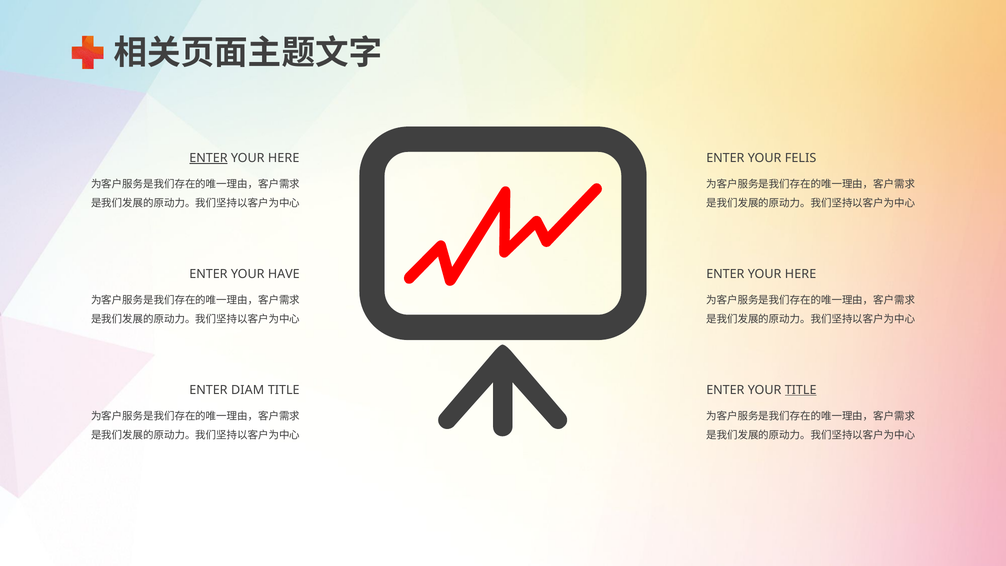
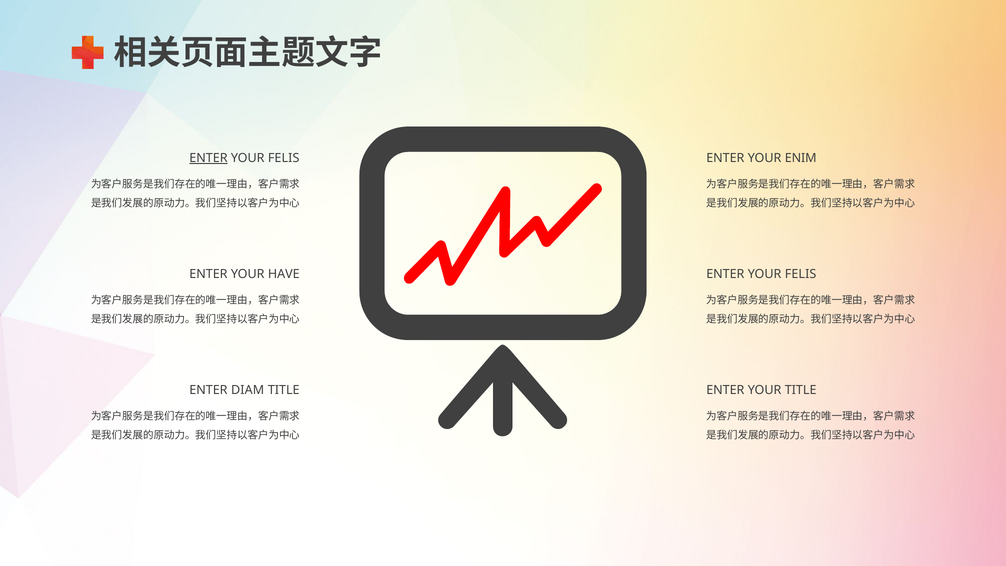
HERE: HERE -> FELIS (284, 158)
FELIS: FELIS -> ENIM (801, 158)
HERE: HERE -> FELIS (801, 274)
TITLE underline: present -> none (801, 390)
